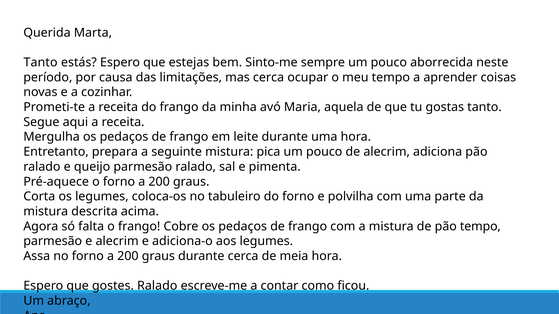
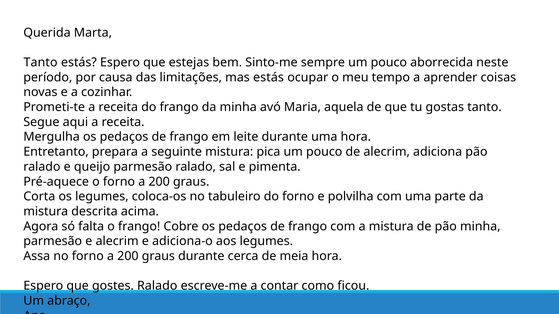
mas cerca: cerca -> estás (268, 77)
pão tempo: tempo -> minha (480, 227)
